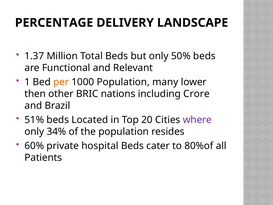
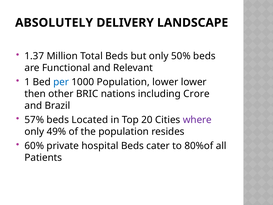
PERCENTAGE: PERCENTAGE -> ABSOLUTELY (54, 23)
per colour: orange -> blue (61, 82)
Population many: many -> lower (165, 82)
51%: 51% -> 57% (34, 120)
34%: 34% -> 49% (56, 132)
